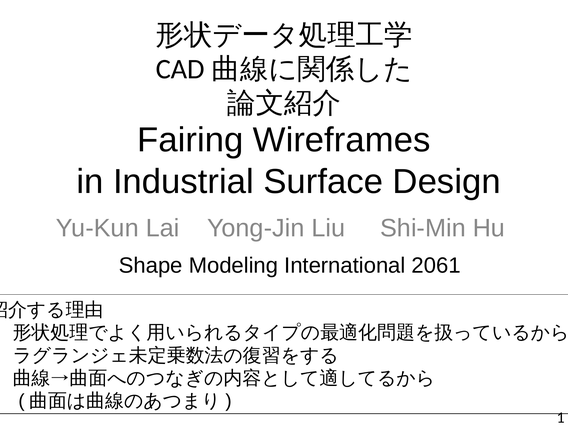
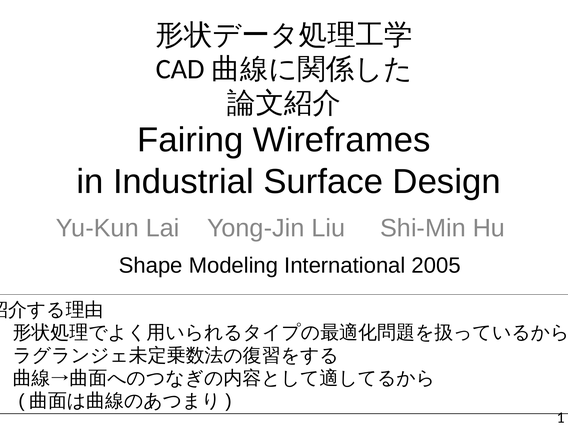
2061: 2061 -> 2005 (436, 265)
